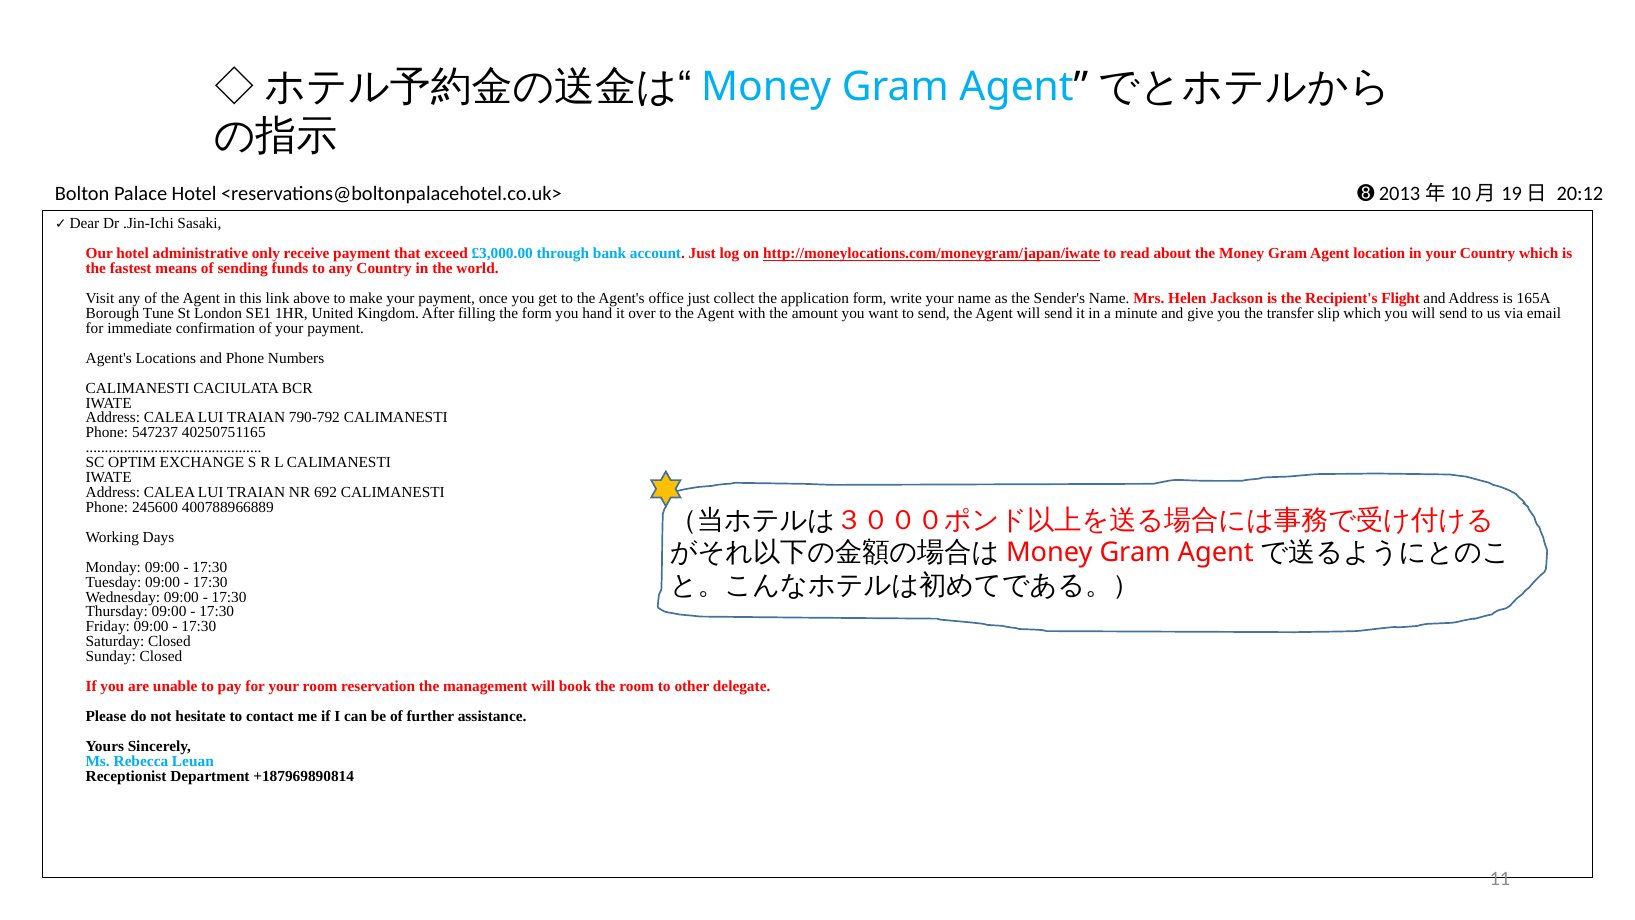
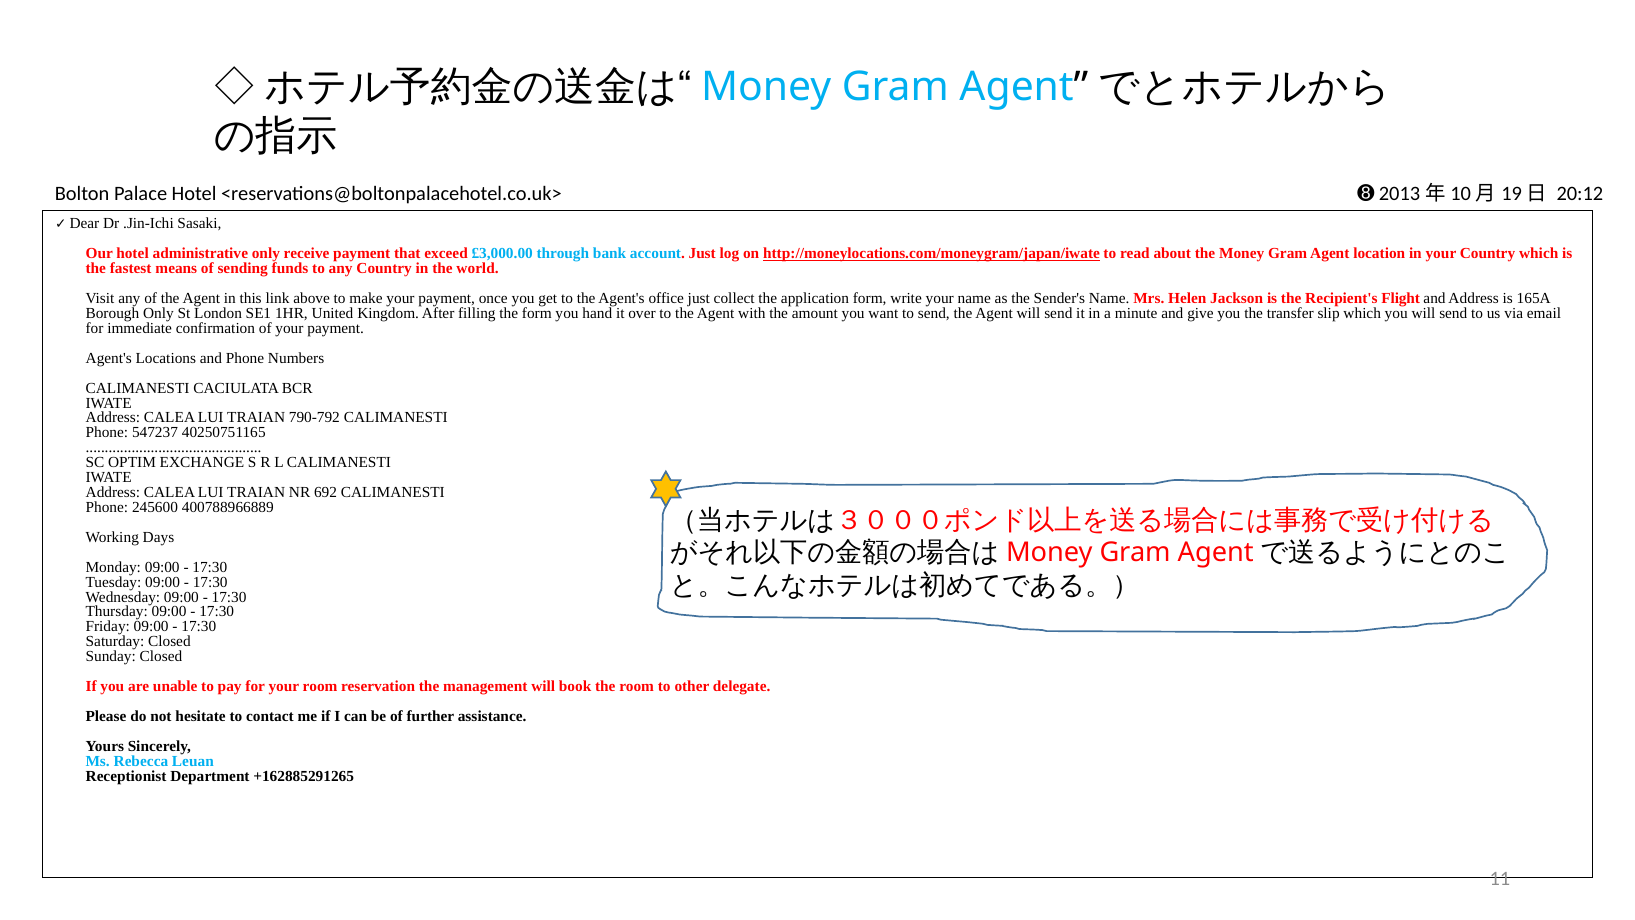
Borough Tune: Tune -> Only (158, 313)
+187969890814: +187969890814 -> +162885291265 (304, 776)
